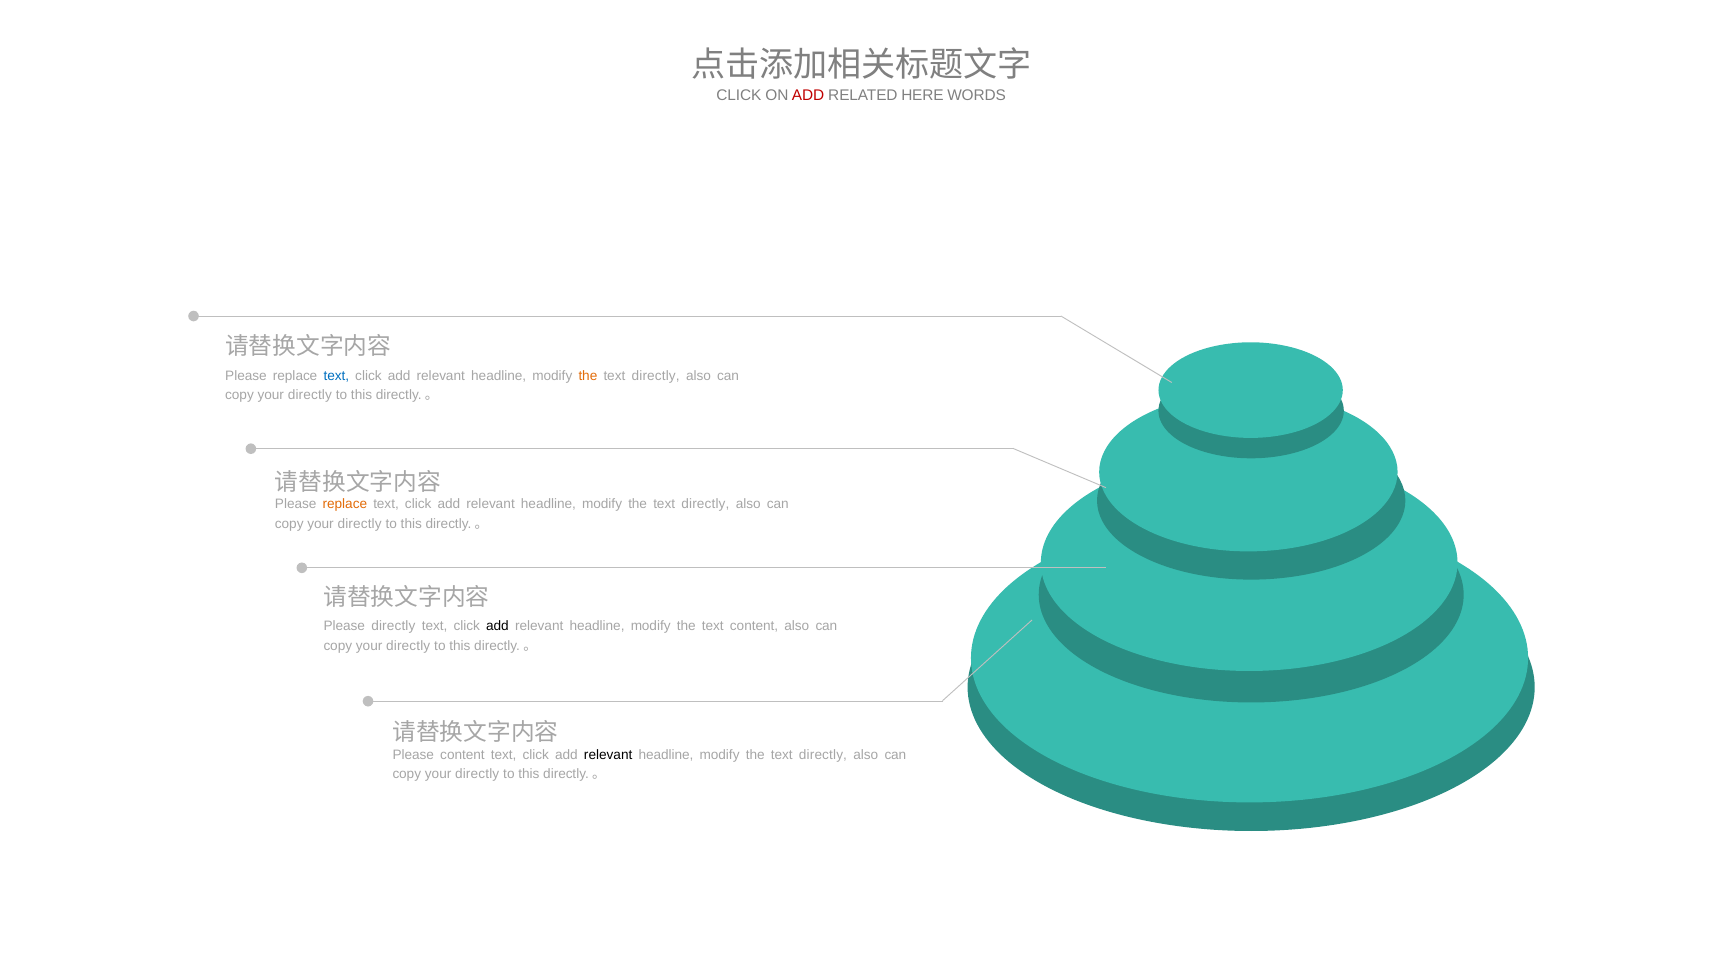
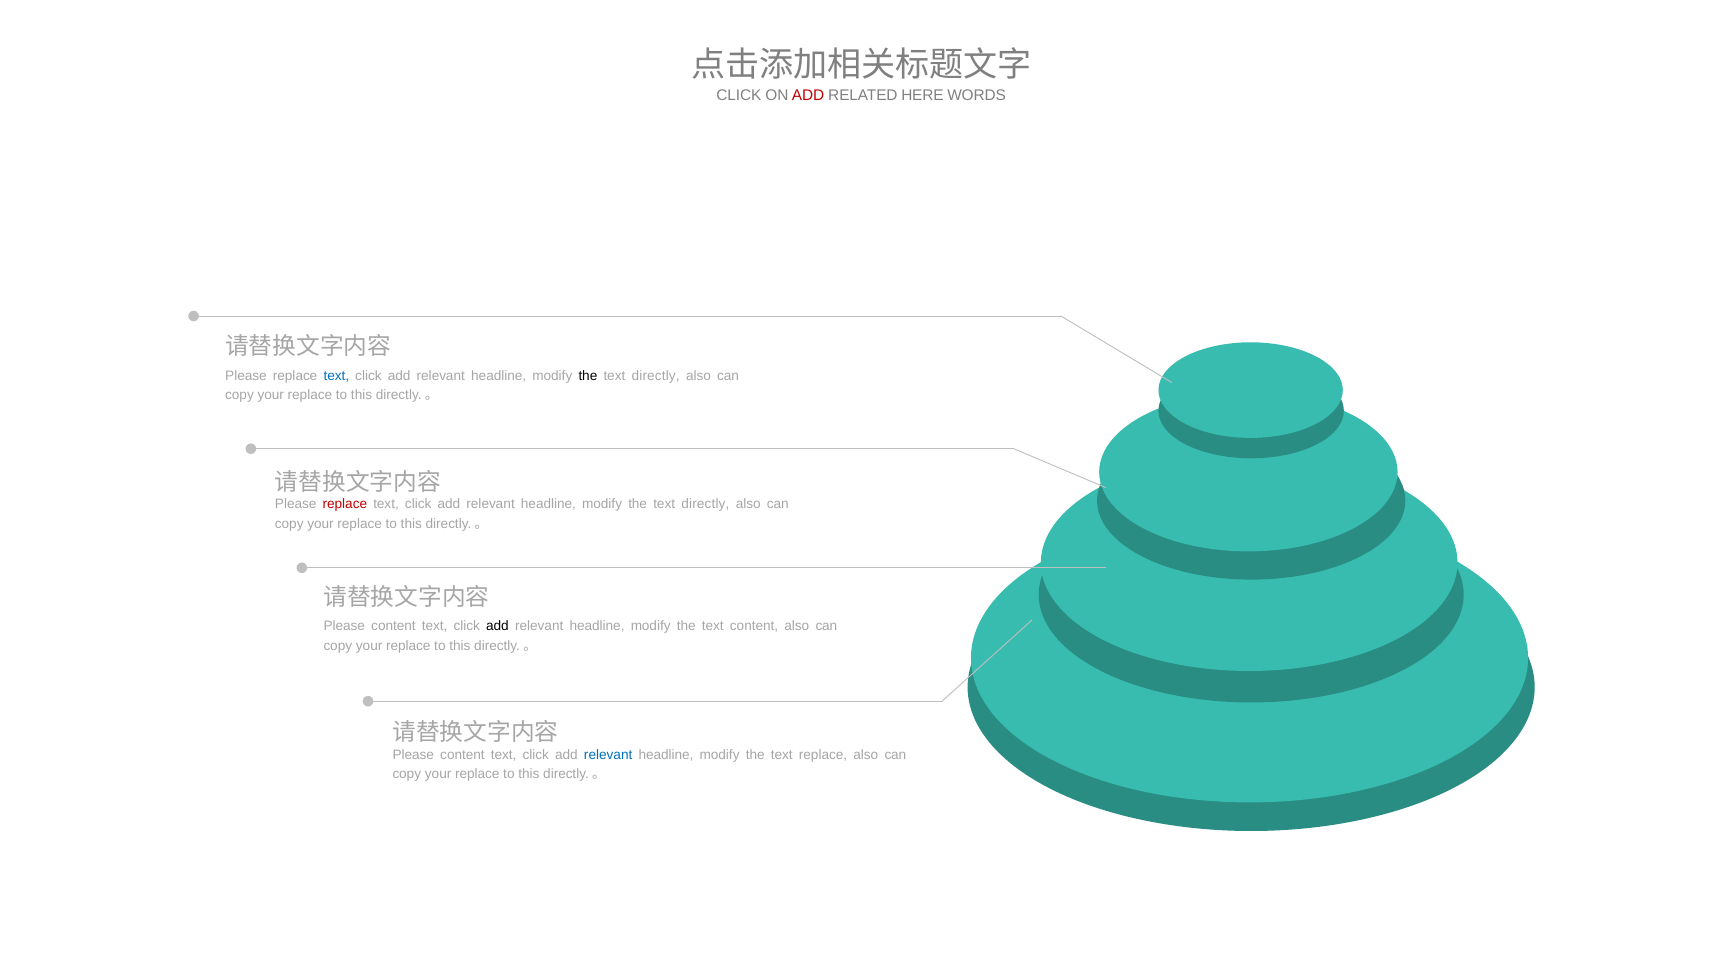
the colour: orange -> black (588, 376)
directly: directly -> replace (310, 395)
replace colour: orange -> red (345, 504)
directly: directly -> replace (360, 524)
directly: directly -> content (393, 627)
directly: directly -> replace (408, 646)
relevant colour: black -> blue (608, 755)
directly: directly -> replace (823, 755)
directly: directly -> replace (477, 775)
